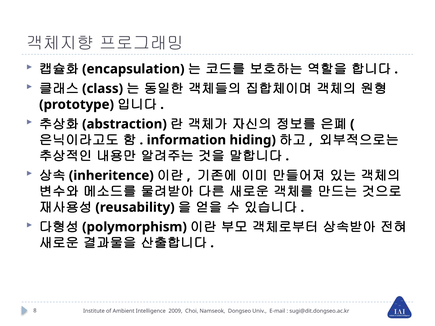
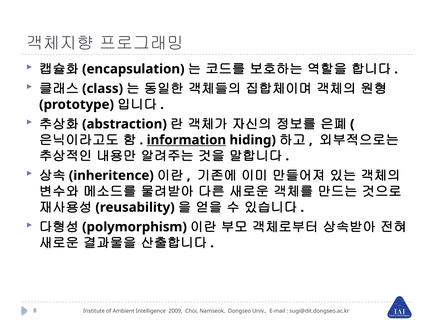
information underline: none -> present (186, 140)
